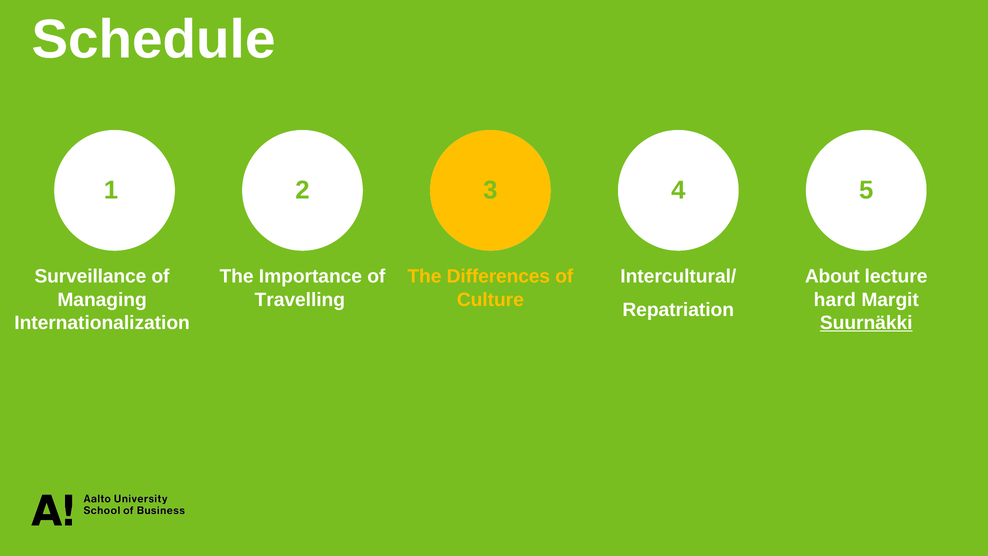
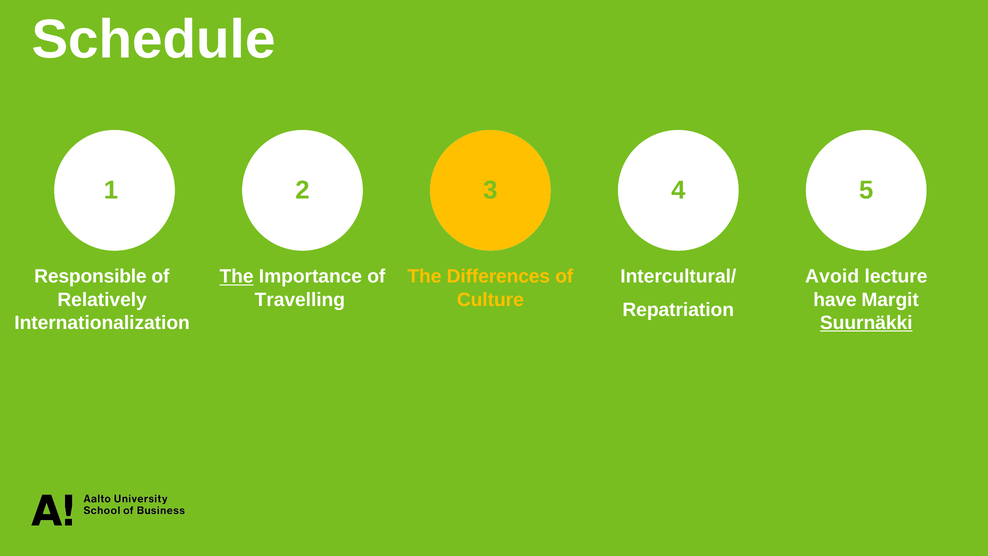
Surveillance: Surveillance -> Responsible (90, 277)
The underline: none -> present (237, 277)
About: About -> Avoid (832, 277)
Managing: Managing -> Relatively (102, 300)
hard: hard -> have (835, 300)
